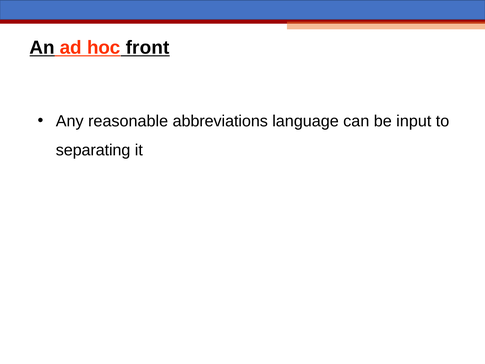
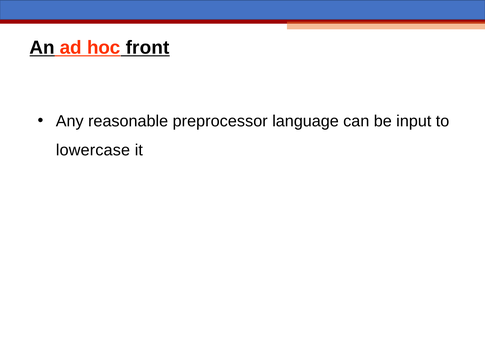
abbreviations: abbreviations -> preprocessor (220, 121)
separating: separating -> lowercase (93, 150)
